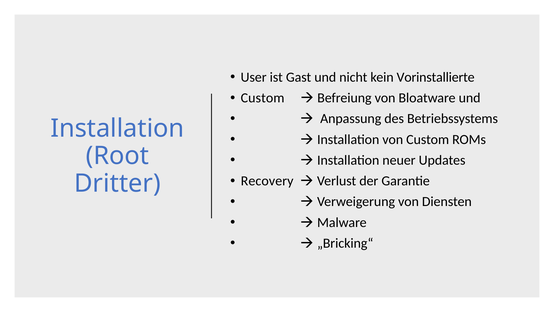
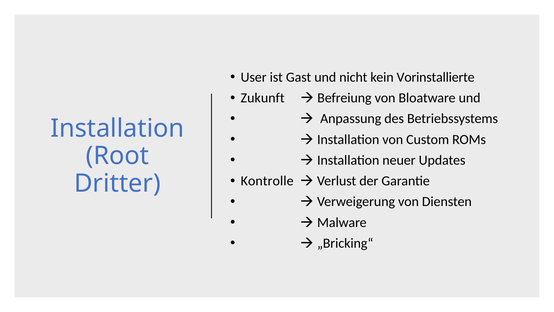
Custom: Custom -> Zukunft (263, 98)
Recovery: Recovery -> Kontrolle (267, 181)
